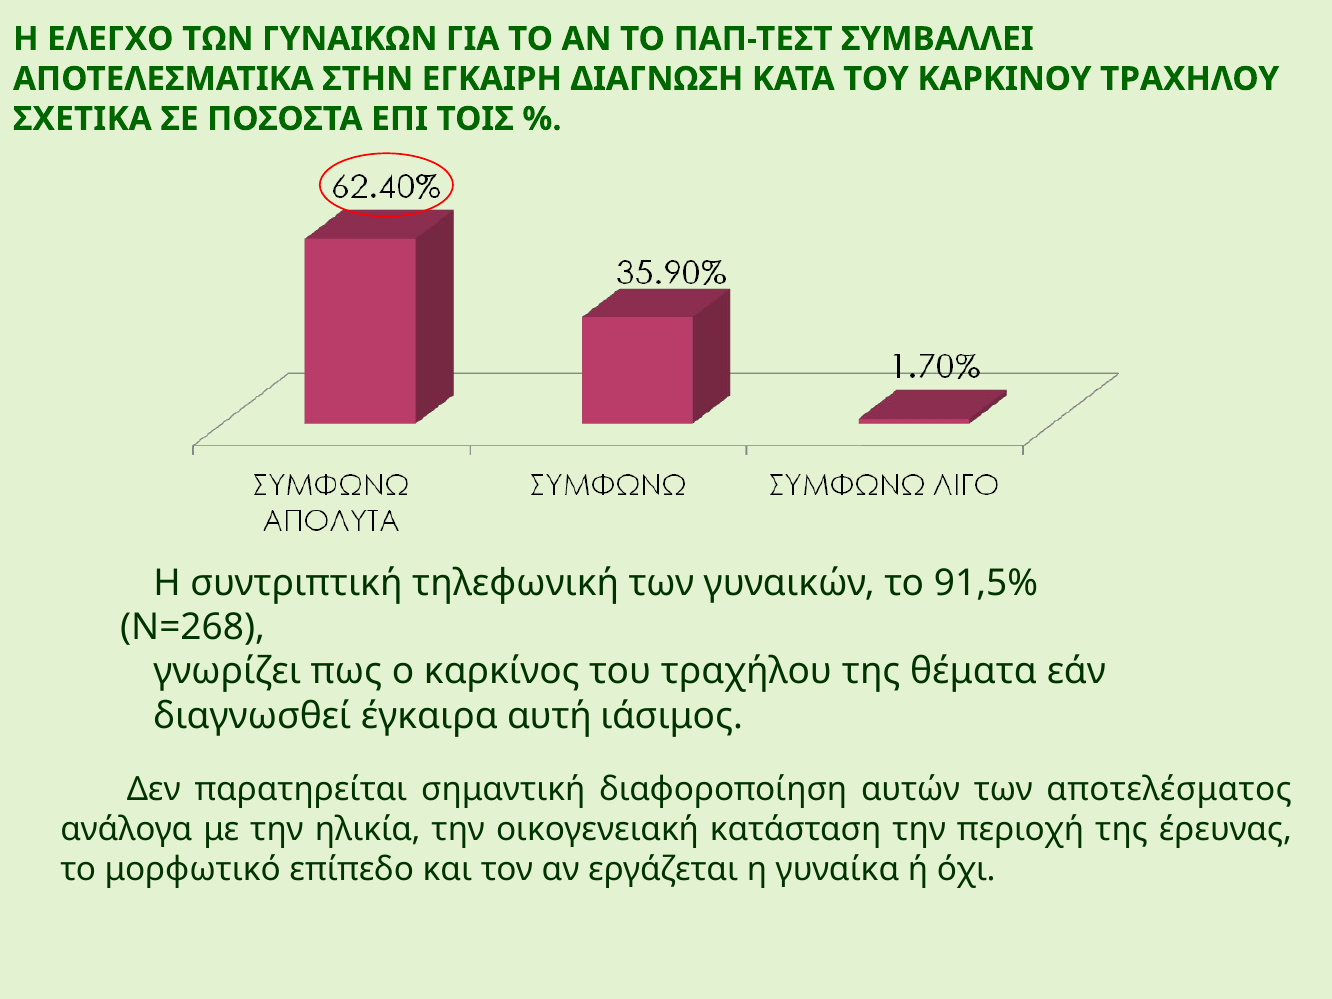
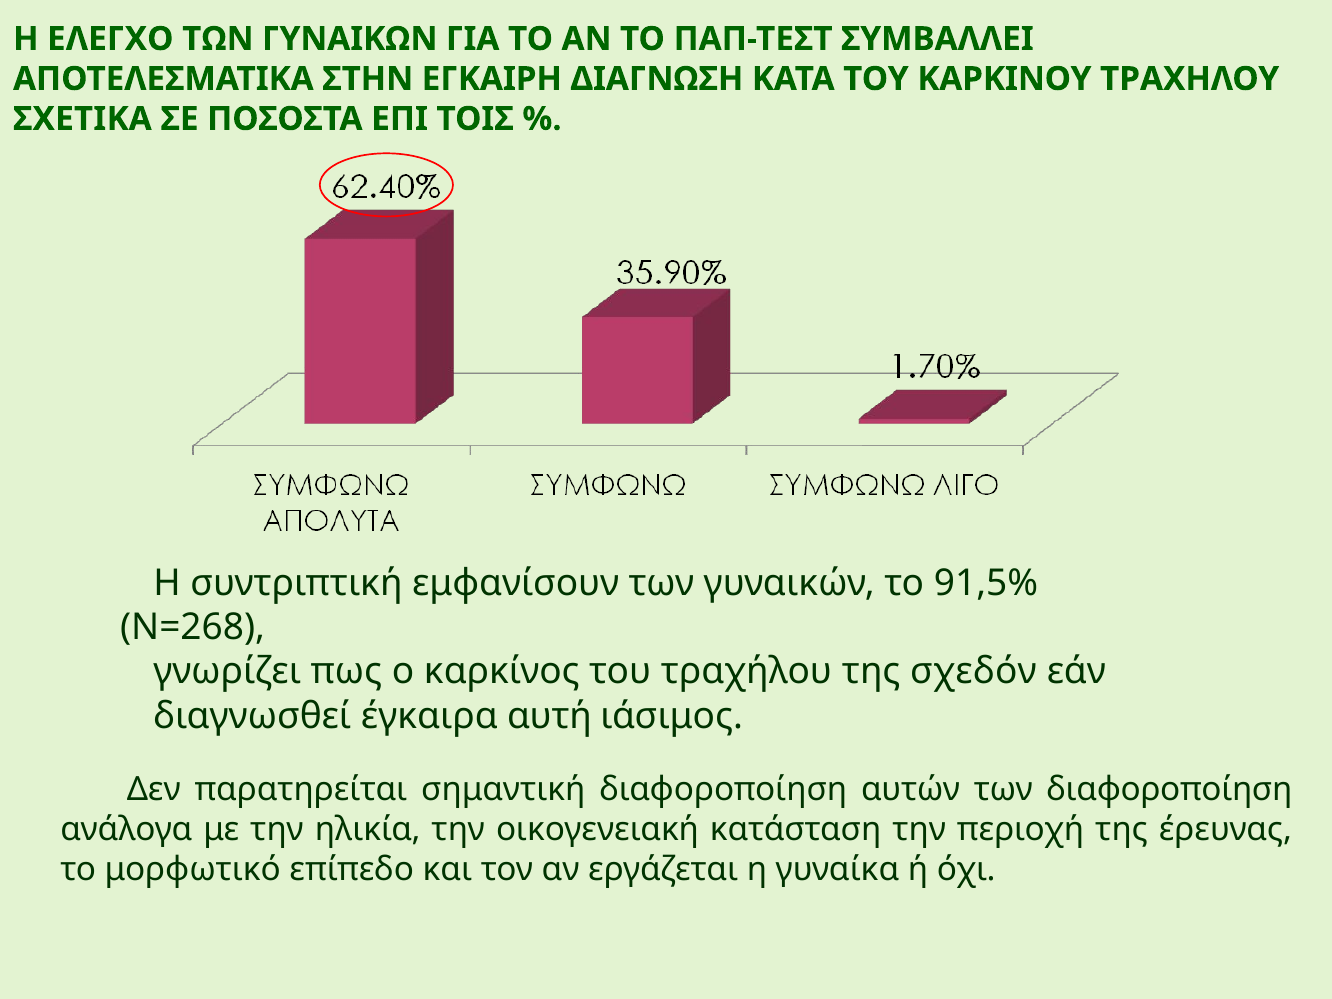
τηλεφωνική: τηλεφωνική -> εμφανίσουν (516, 583)
θέματα: θέματα -> σχεδόν (974, 672)
των αποτελέσματος: αποτελέσματος -> διαφοροποίηση (1169, 790)
